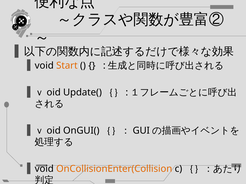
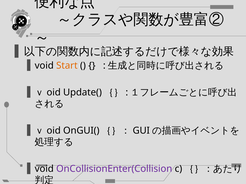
OnCollisionEnter(Collision colour: orange -> purple (114, 169)
